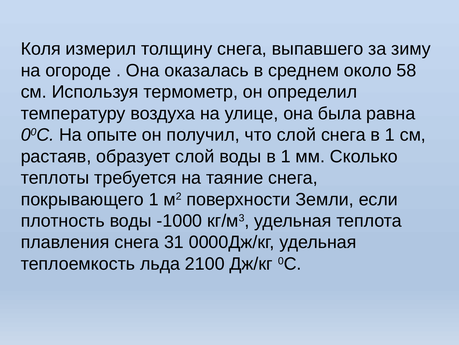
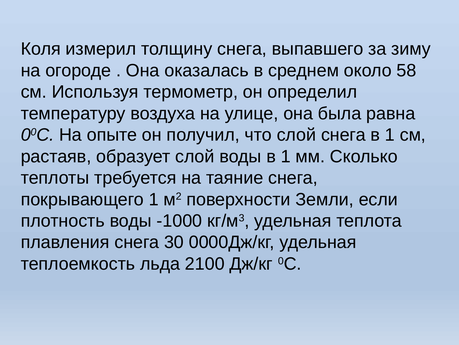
31: 31 -> 30 (174, 242)
